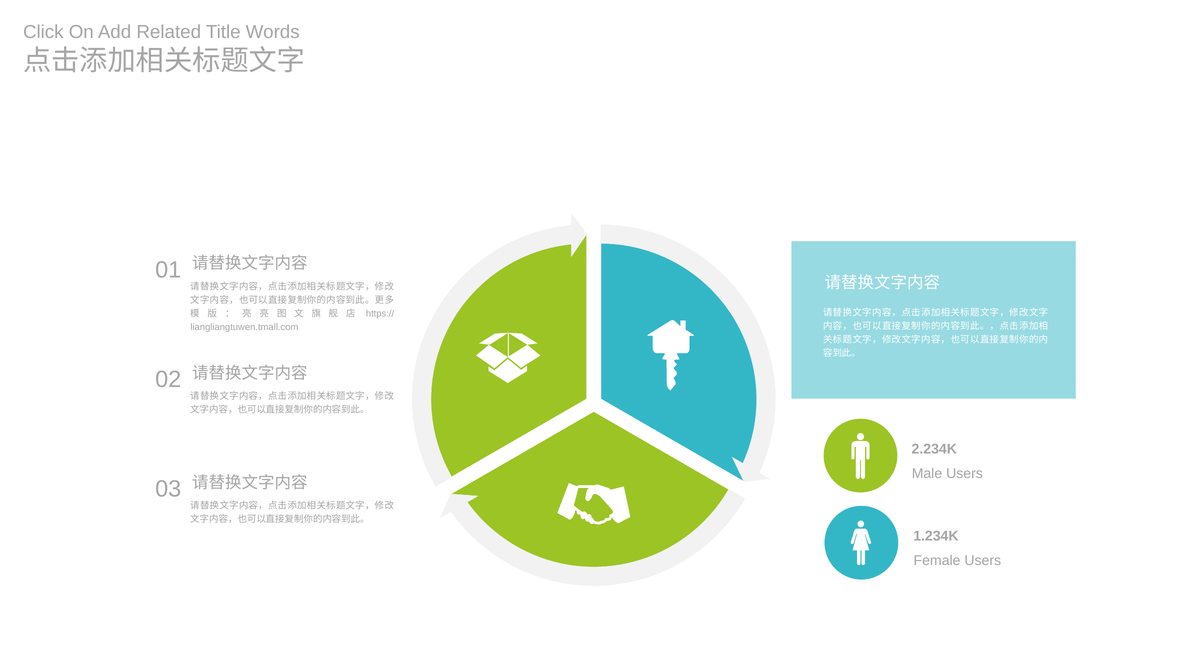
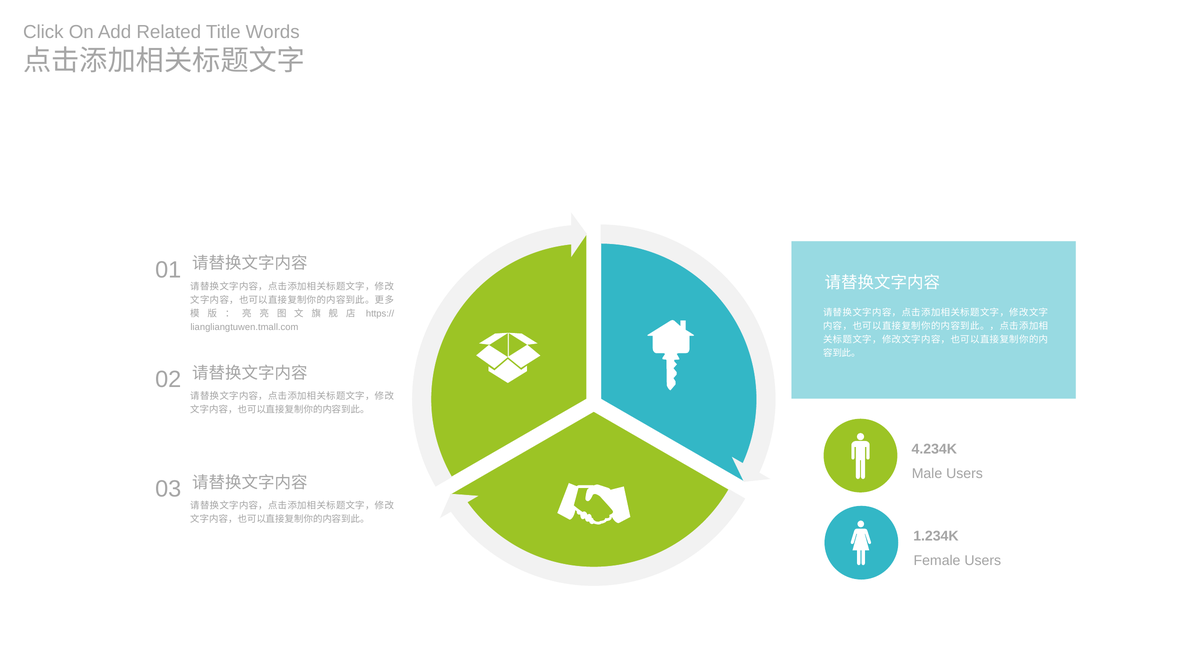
2.234K: 2.234K -> 4.234K (934, 449)
